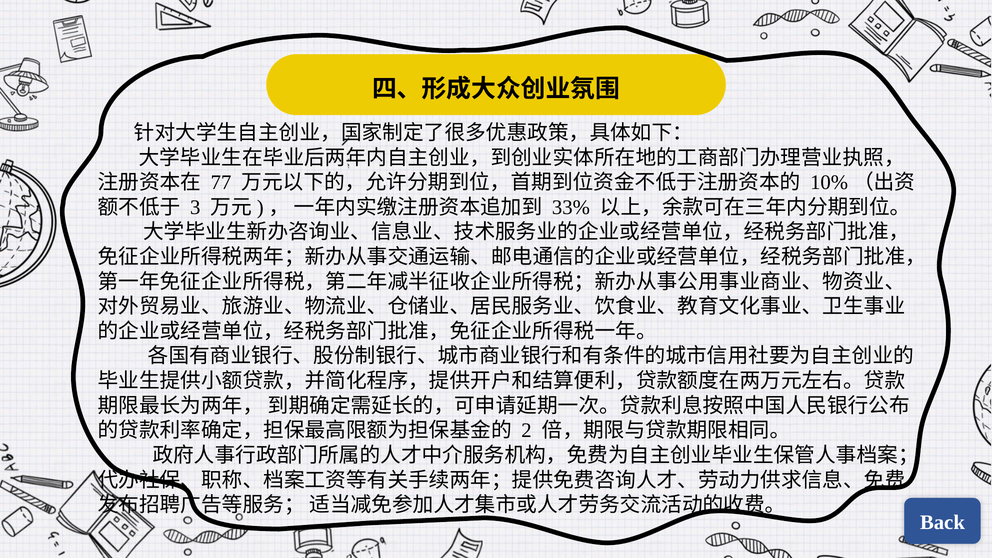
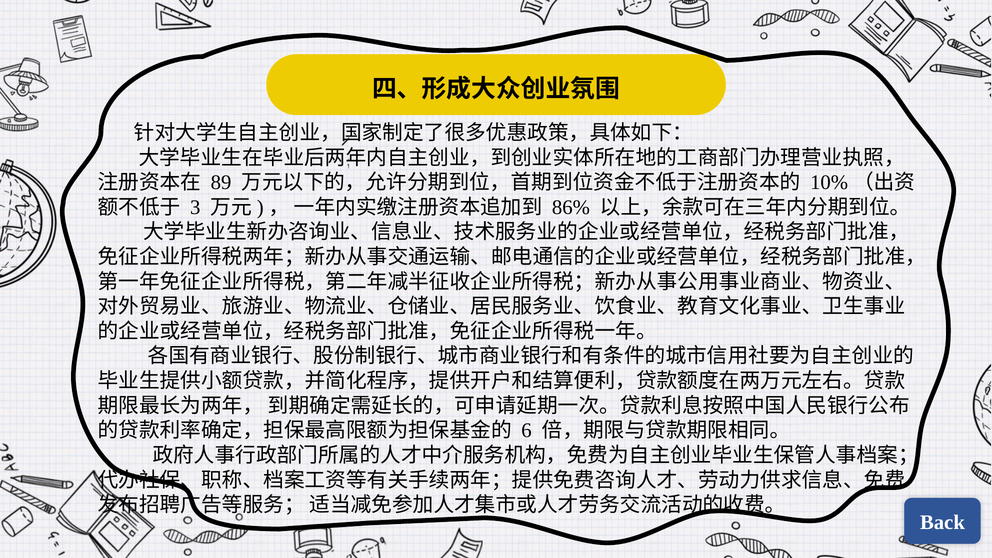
77: 77 -> 89 (221, 182)
33%: 33% -> 86% (571, 207)
2: 2 -> 6 (527, 431)
